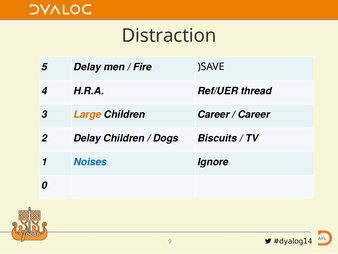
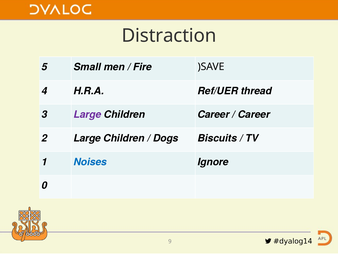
5 Delay: Delay -> Small (87, 67)
Large colour: orange -> purple (87, 114)
2 Delay: Delay -> Large (87, 138)
